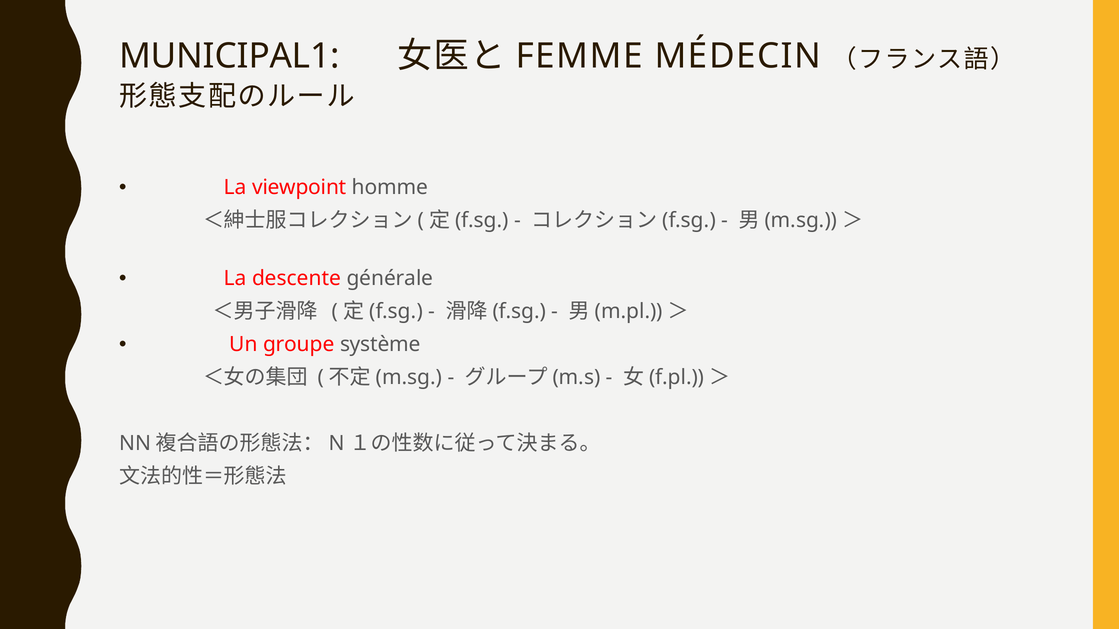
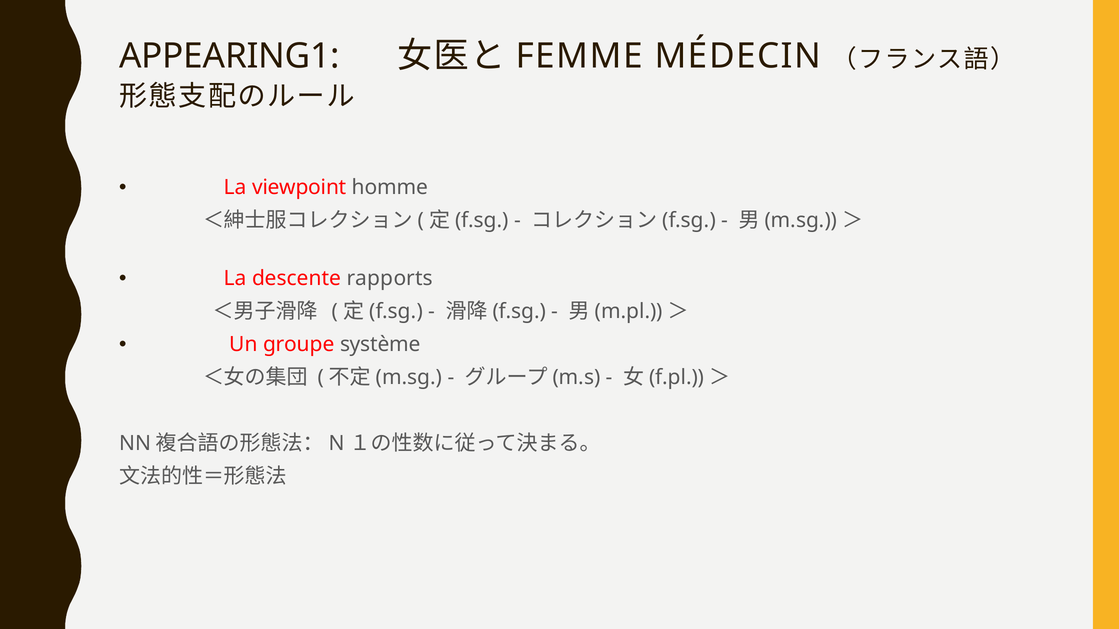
MUNICIPAL1: MUNICIPAL1 -> APPEARING1 (229, 56)
générale: générale -> rapports (390, 278)
